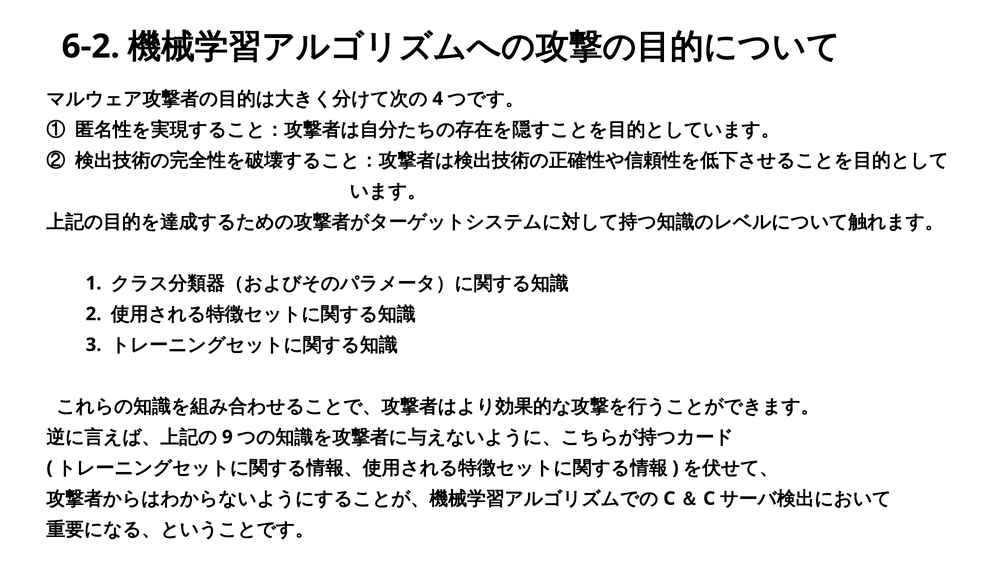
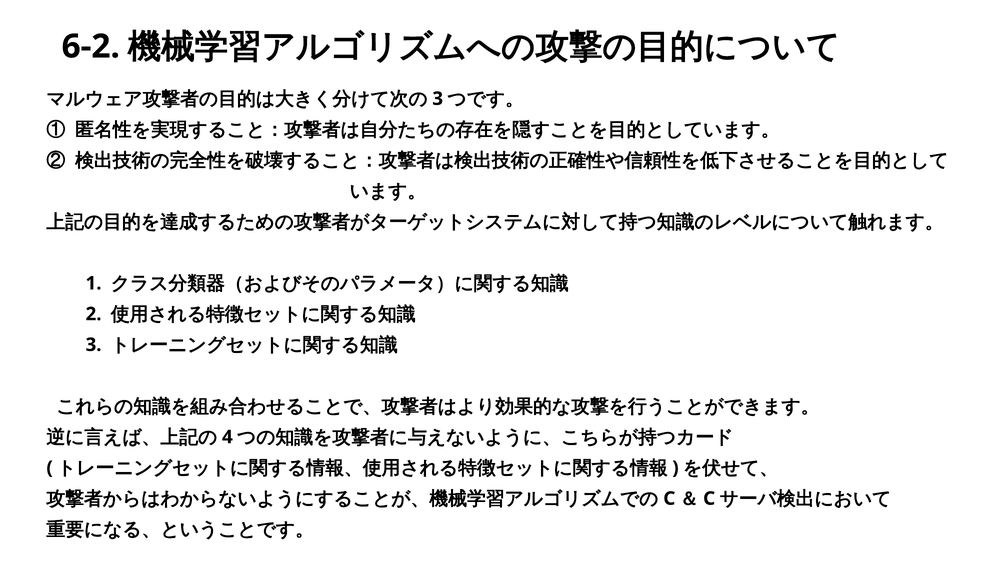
4: 4 -> 3 (438, 99)
9: 9 -> 4 (227, 437)
